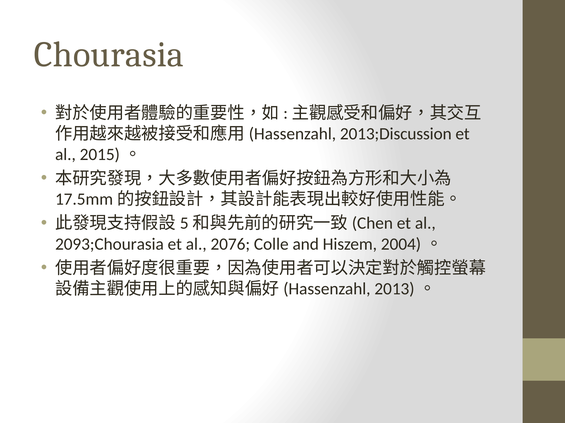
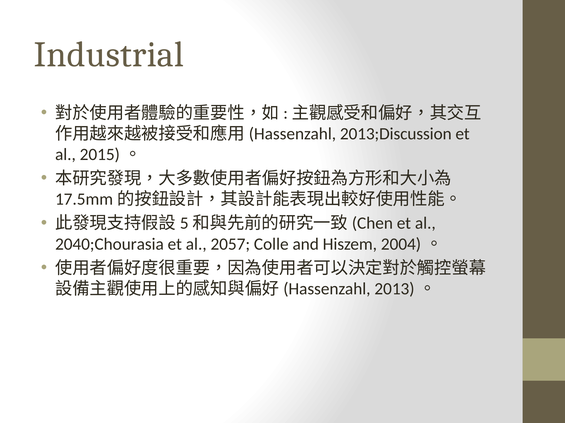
Chourasia: Chourasia -> Industrial (109, 55)
2093;Chourasia: 2093;Chourasia -> 2040;Chourasia (109, 244)
2076: 2076 -> 2057 (230, 244)
